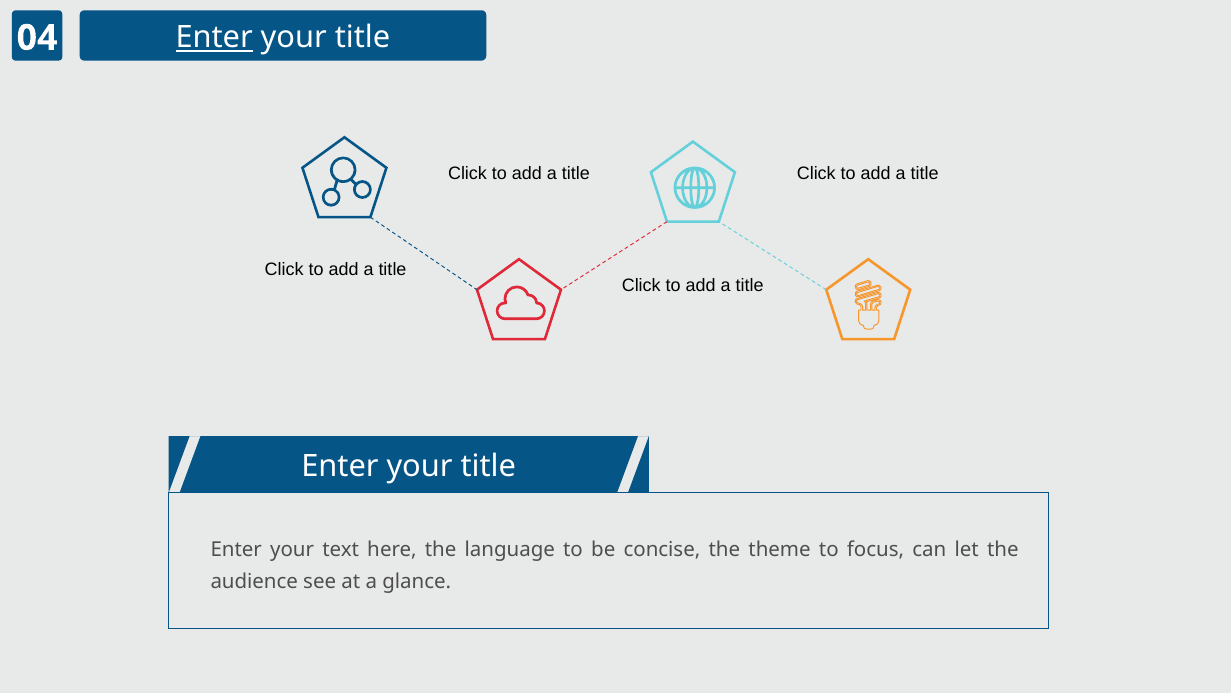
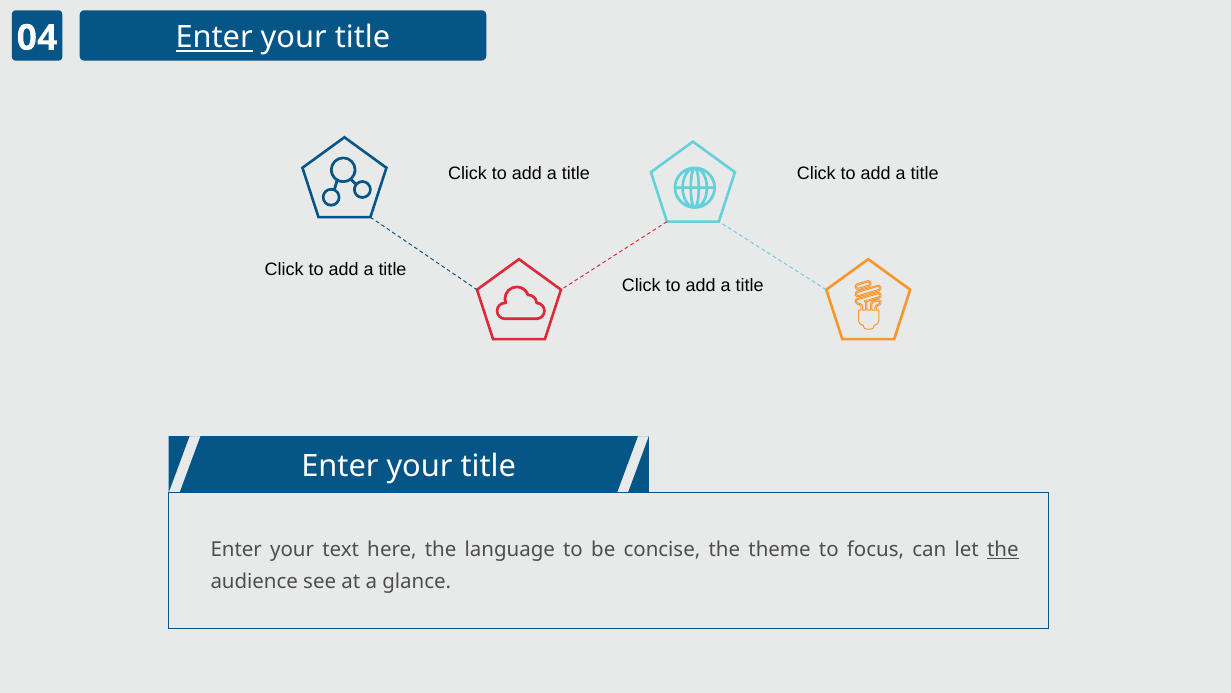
the underline: none -> present (1003, 549)
